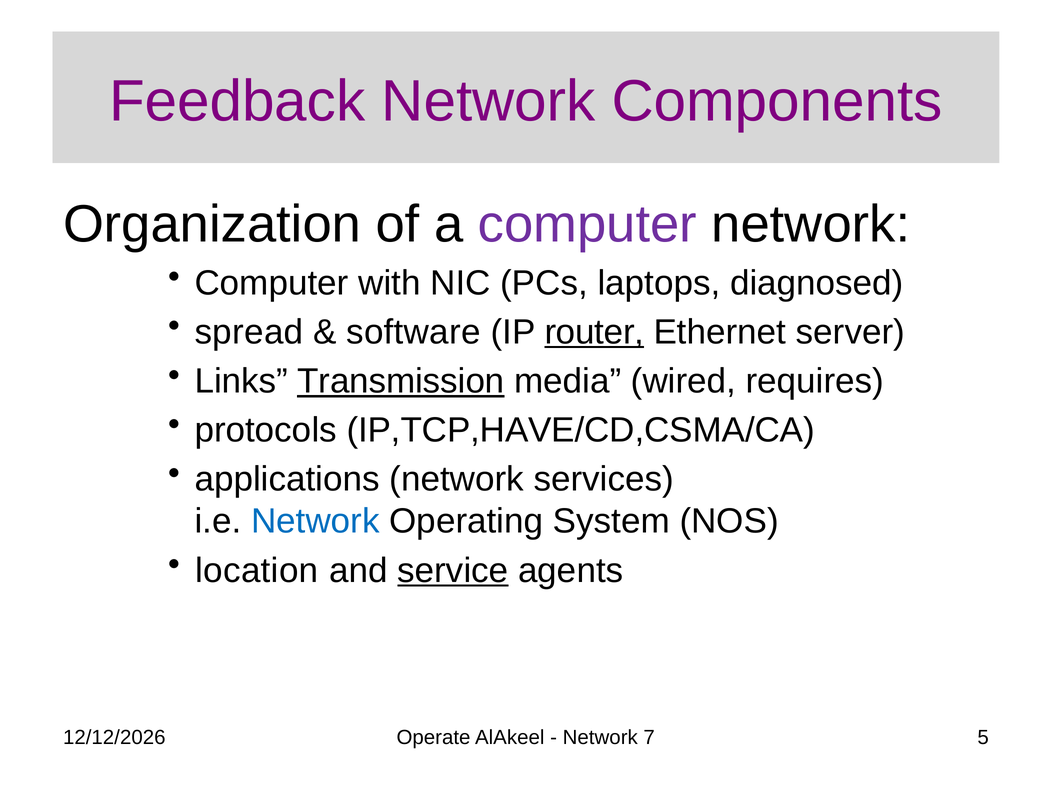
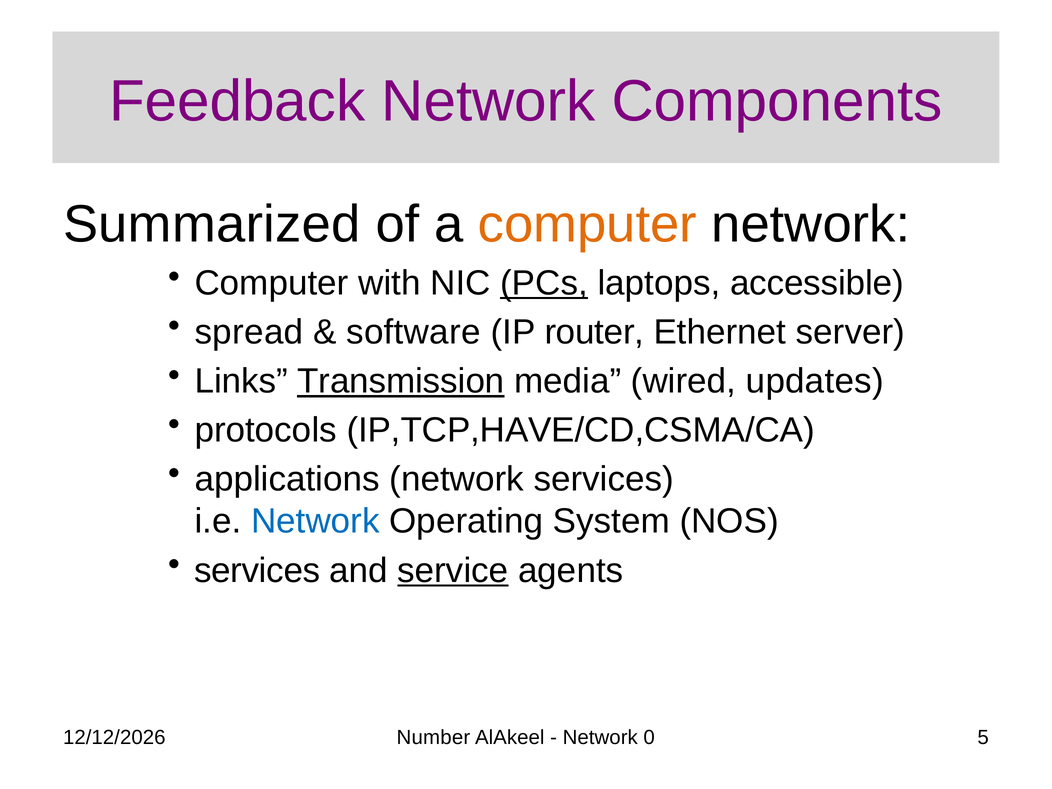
Organization: Organization -> Summarized (212, 225)
computer colour: purple -> orange (587, 225)
PCs underline: none -> present (544, 283)
diagnosed: diagnosed -> accessible (817, 283)
router underline: present -> none (594, 332)
requires: requires -> updates (815, 381)
location: location -> services (257, 570)
Operate: Operate -> Number (433, 737)
7: 7 -> 0 (649, 737)
